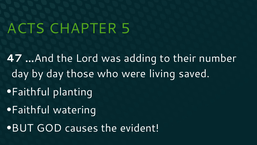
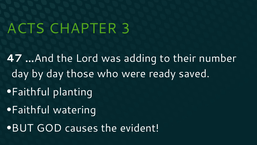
5: 5 -> 3 (126, 29)
living: living -> ready (162, 74)
